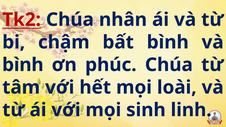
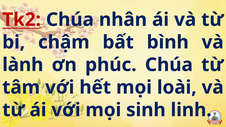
bình: bình -> lành (23, 65)
